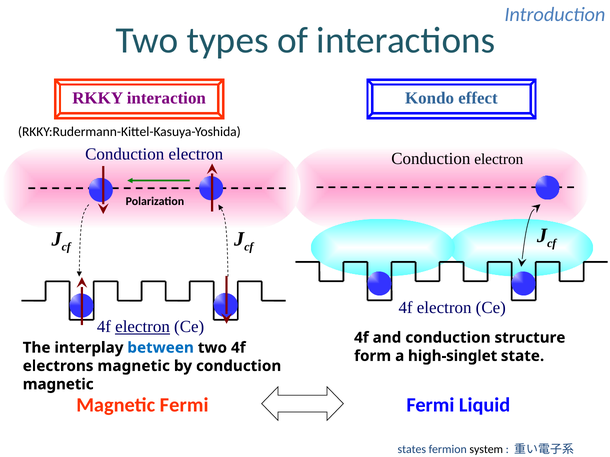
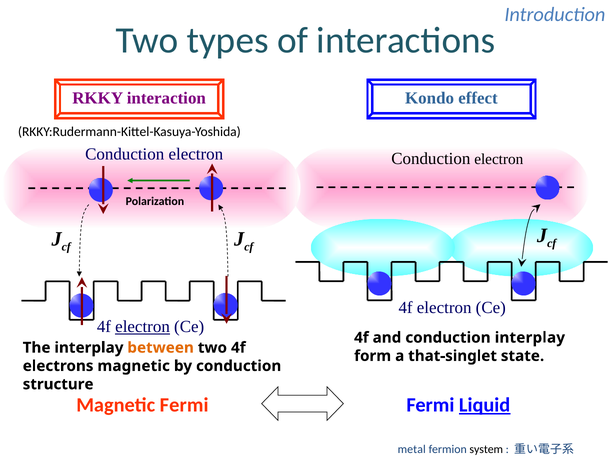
conduction structure: structure -> interplay (530, 338)
between colour: blue -> orange (161, 348)
high-singlet: high-singlet -> that-singlet (453, 356)
magnetic: magnetic -> structure (58, 385)
Liquid underline: none -> present (485, 405)
states: states -> metal (412, 450)
